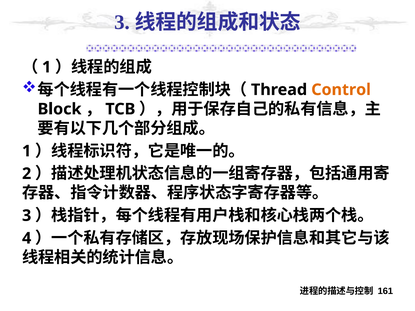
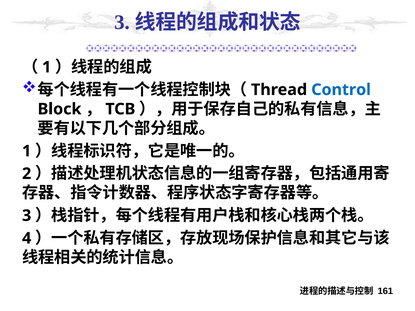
Control colour: orange -> blue (341, 90)
